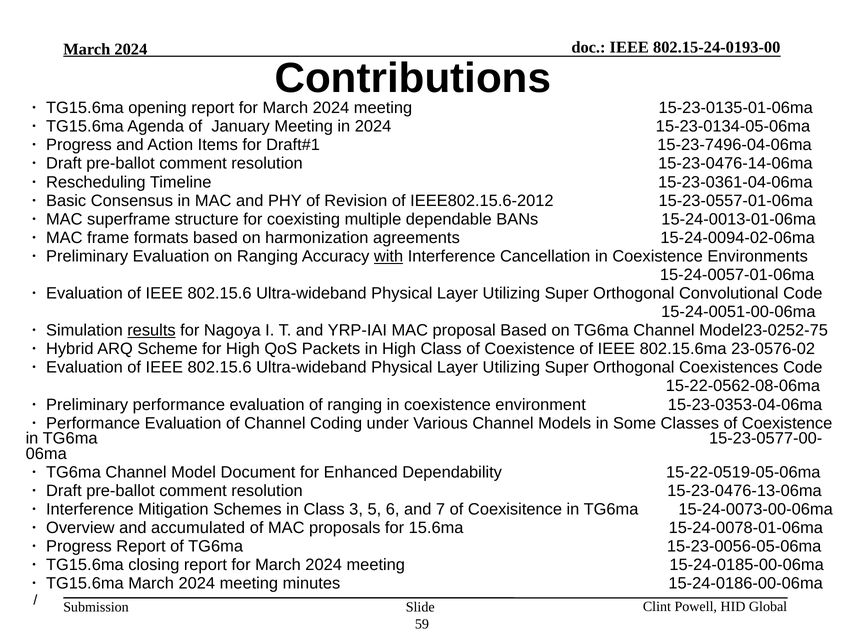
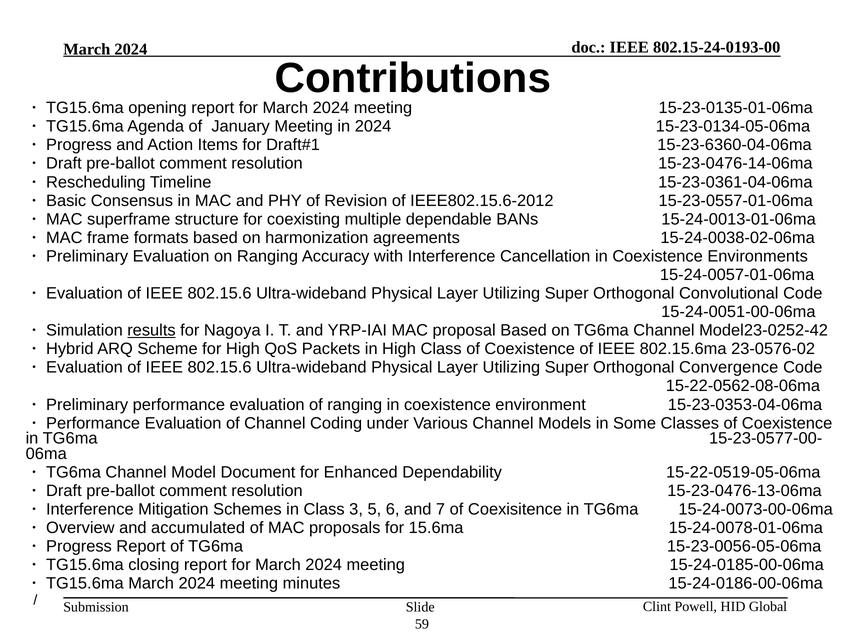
15-23-7496-04-06ma: 15-23-7496-04-06ma -> 15-23-6360-04-06ma (735, 145)
15-24-0094-02-06ma: 15-24-0094-02-06ma -> 15-24-0038-02-06ma (738, 238)
with underline: present -> none (389, 256)
Model23-0252-75: Model23-0252-75 -> Model23-0252-42 (764, 330)
Coexistences: Coexistences -> Convergence (729, 368)
